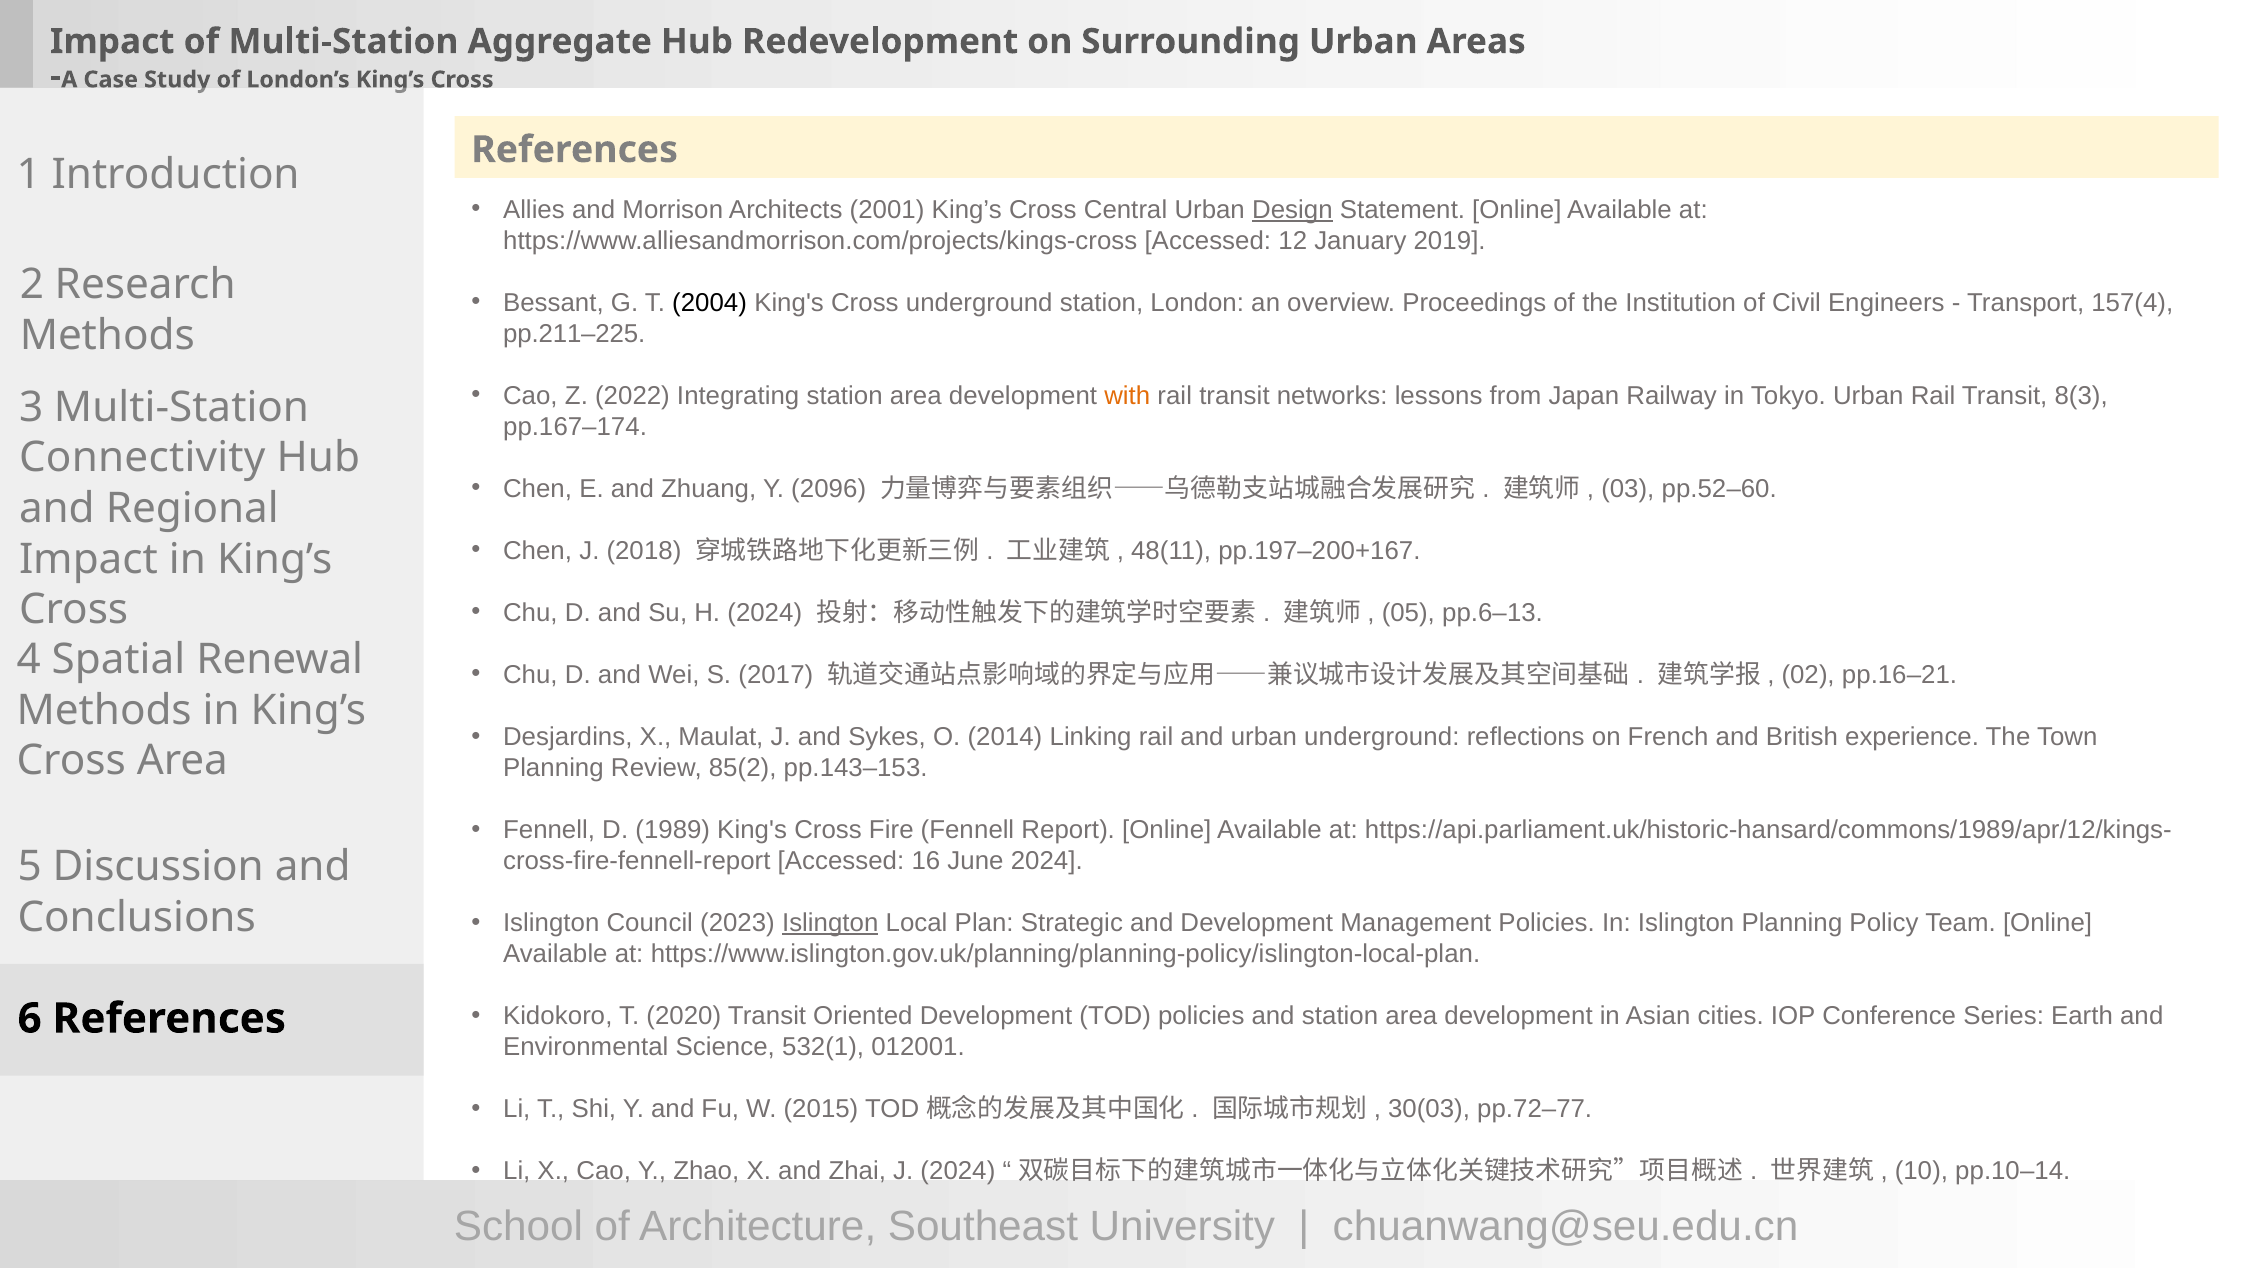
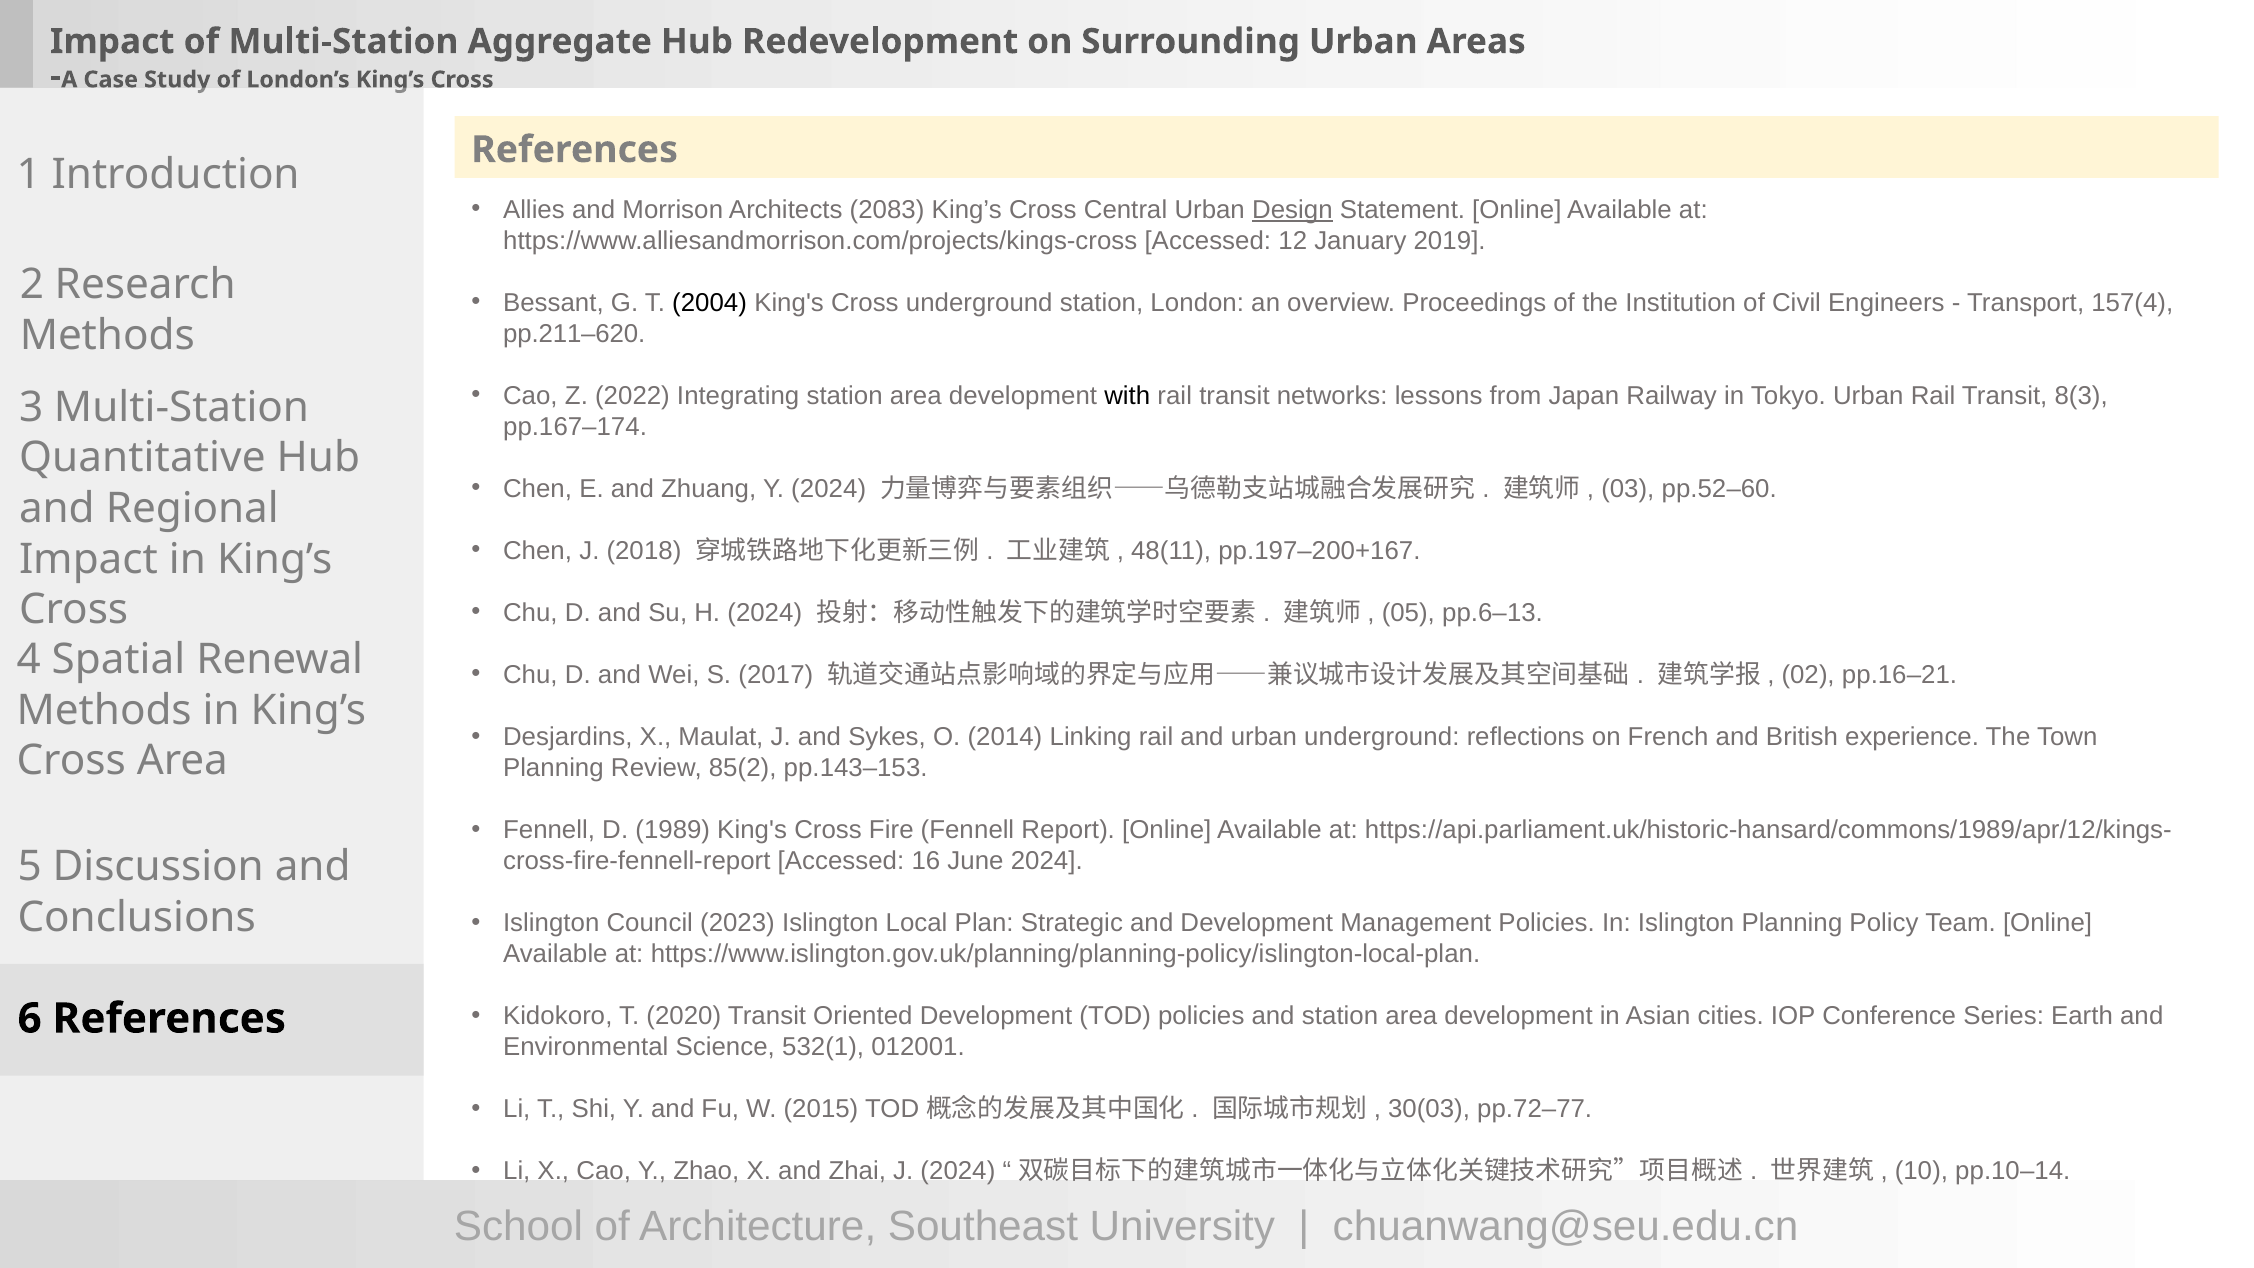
2001: 2001 -> 2083 (887, 210)
pp.211–225: pp.211–225 -> pp.211–620 (574, 334)
with colour: orange -> black (1127, 396)
Connectivity: Connectivity -> Quantitative (142, 458)
Y 2096: 2096 -> 2024 (829, 489)
Islington underline: present -> none (830, 923)
